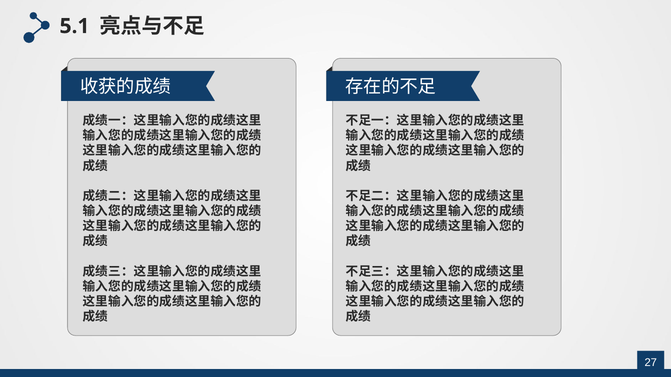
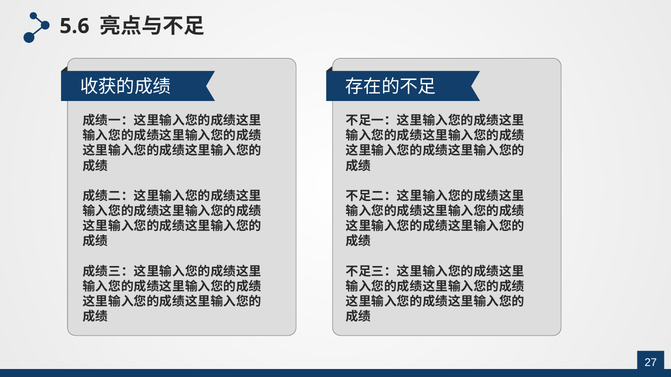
5.1: 5.1 -> 5.6 (75, 26)
